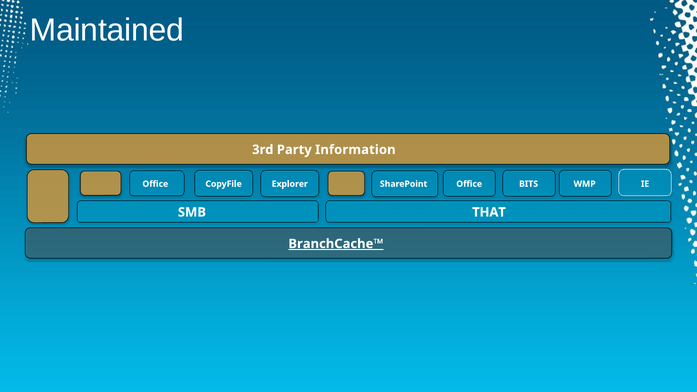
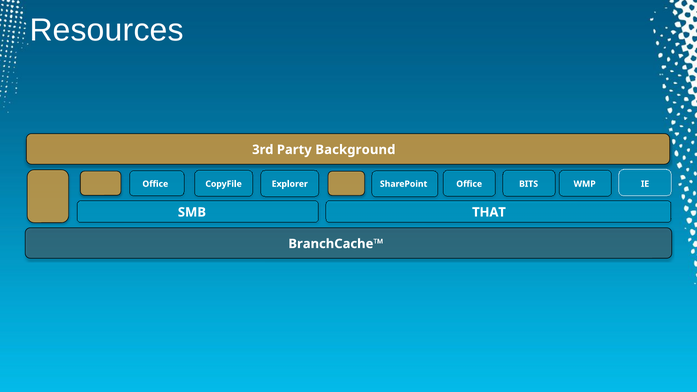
Maintained: Maintained -> Resources (107, 30)
Information: Information -> Background (355, 150)
BranchCache™ underline: present -> none (336, 244)
